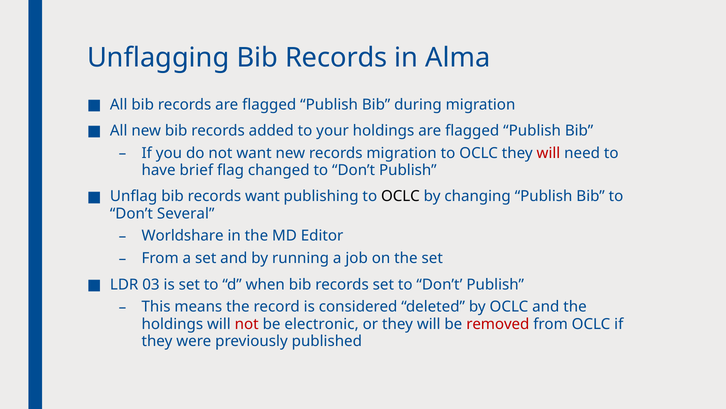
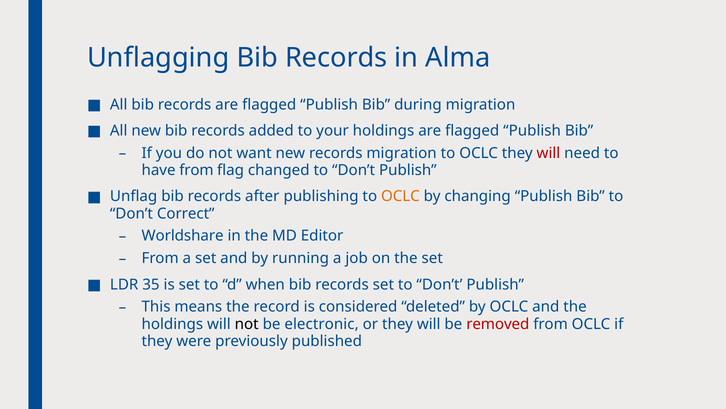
have brief: brief -> from (196, 170)
records want: want -> after (262, 196)
OCLC colour: black -> orange (400, 196)
Several: Several -> Correct (186, 213)
03: 03 -> 35 (151, 284)
not colour: red -> black (247, 324)
